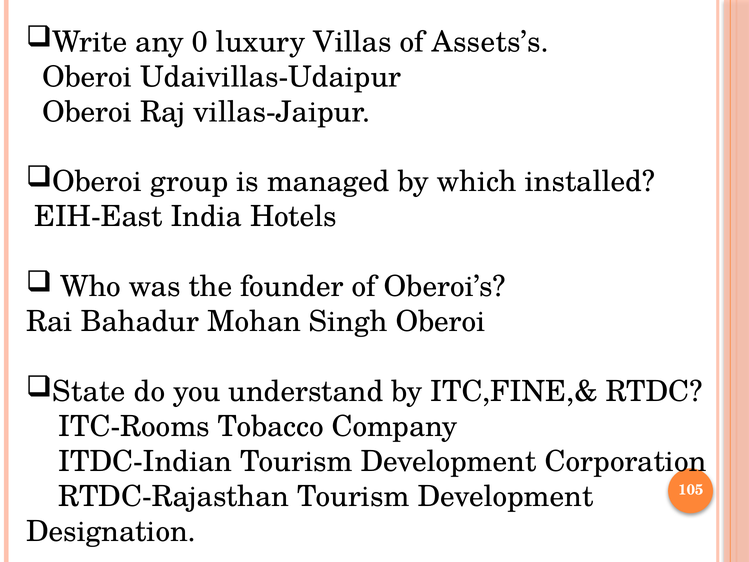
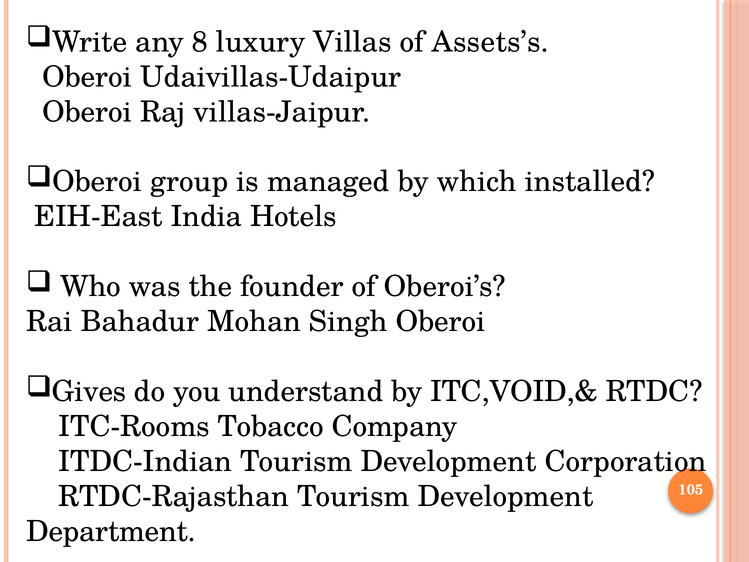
0: 0 -> 8 (200, 42)
State: State -> Gives (89, 392)
ITC,FINE,&: ITC,FINE,& -> ITC,VOID,& (514, 392)
Designation: Designation -> Department (111, 532)
